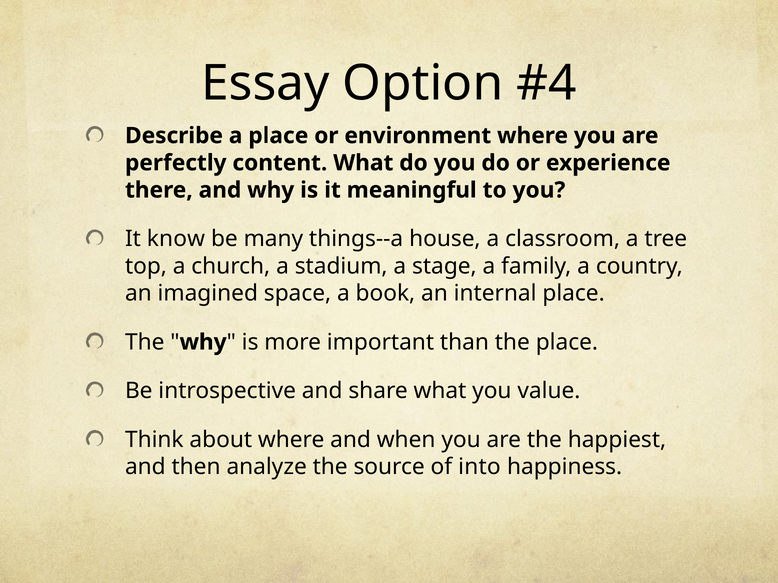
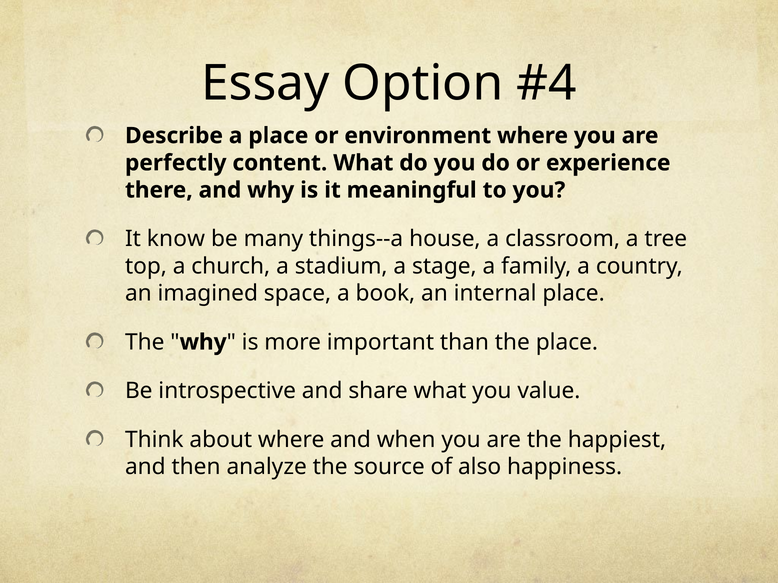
into: into -> also (480, 467)
